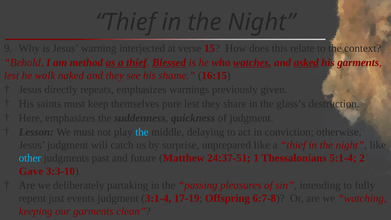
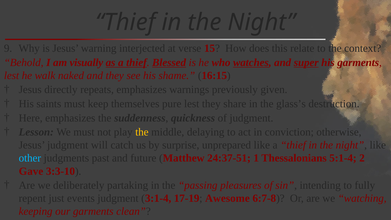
method: method -> visually (86, 62)
asked: asked -> super (306, 62)
the colour: light blue -> yellow (142, 132)
Offspring: Offspring -> Awesome (227, 198)
